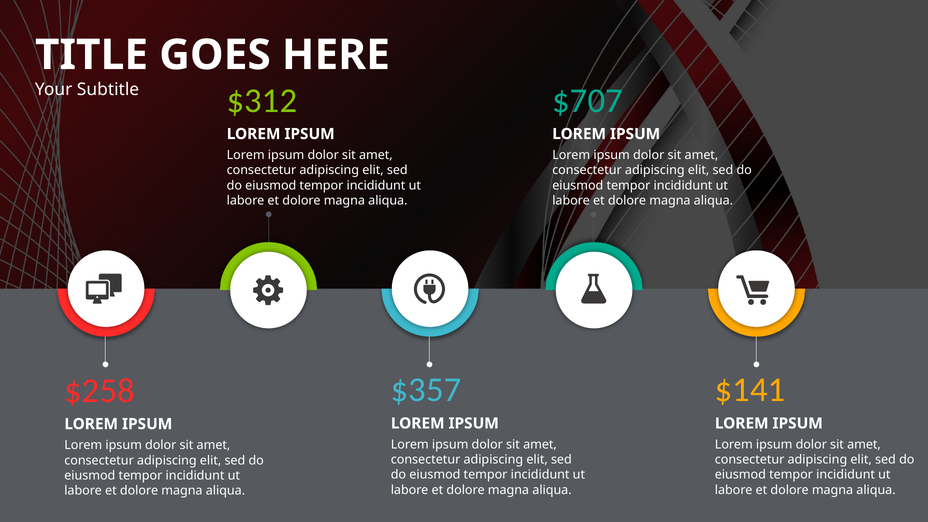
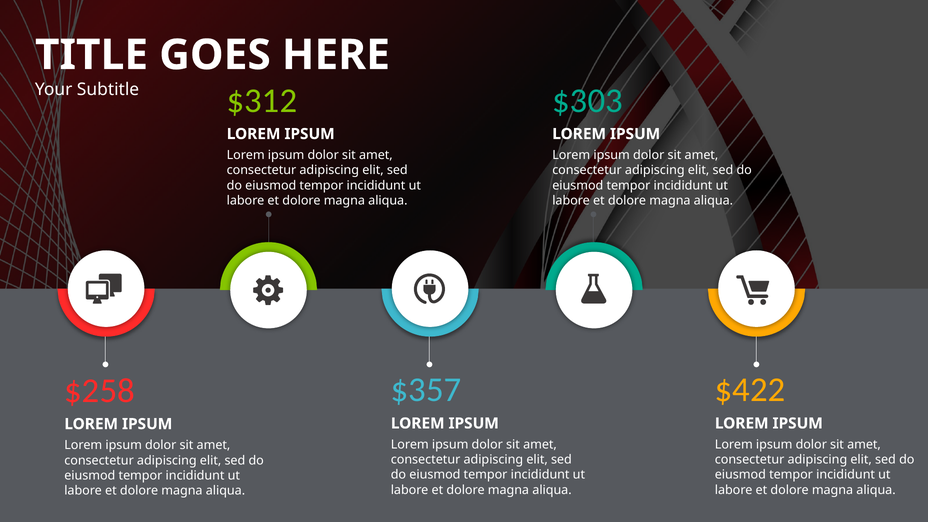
$707: $707 -> $303 (588, 101)
$141: $141 -> $422 (750, 390)
